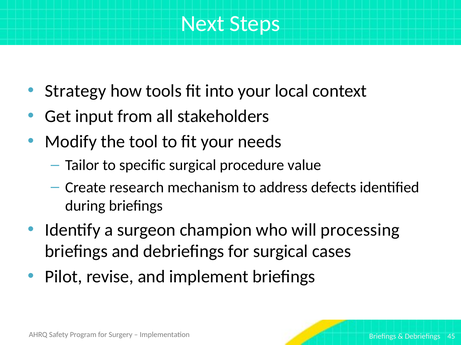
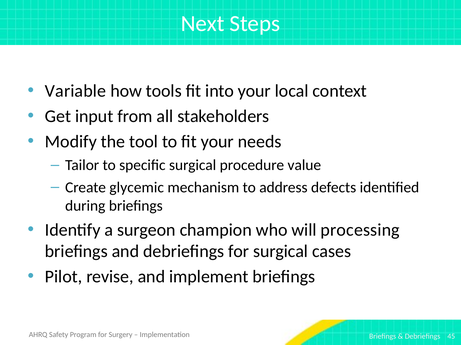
Strategy: Strategy -> Variable (76, 91)
research: research -> glycemic (137, 188)
